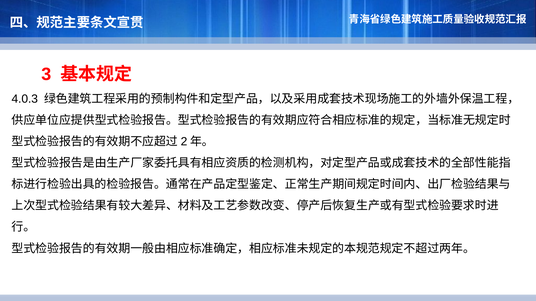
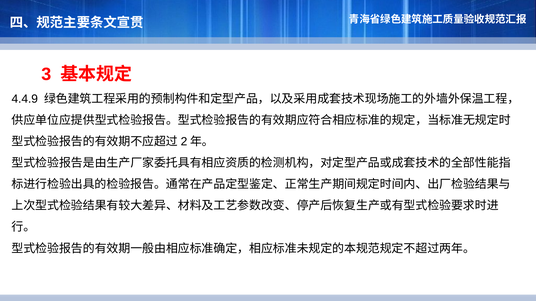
4.0.3: 4.0.3 -> 4.4.9 (25, 99)
